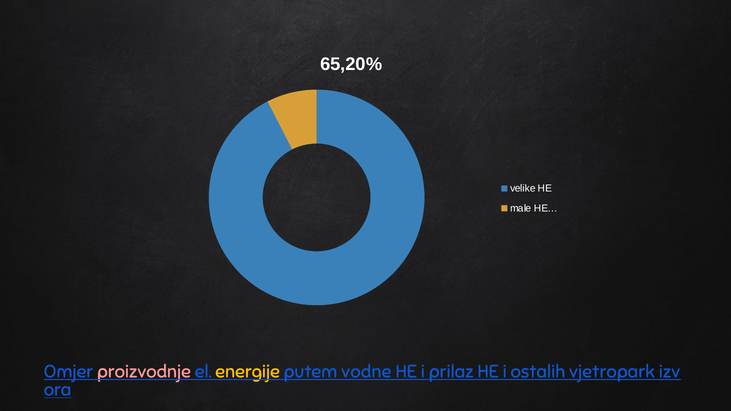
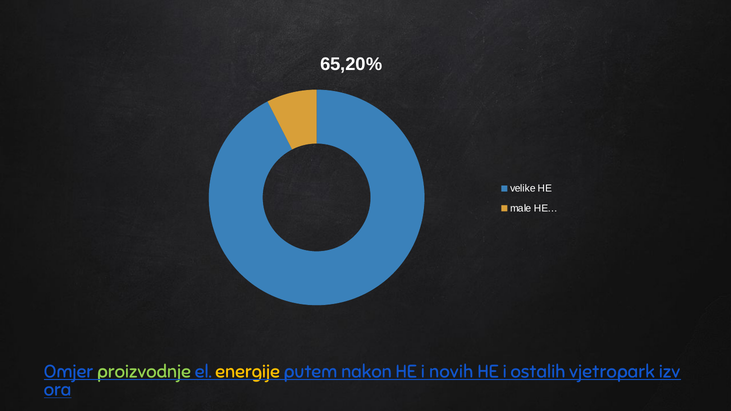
proizvodnje colour: pink -> light green (144, 372)
vodne: vodne -> nakon (367, 372)
prilaz: prilaz -> novih (451, 372)
